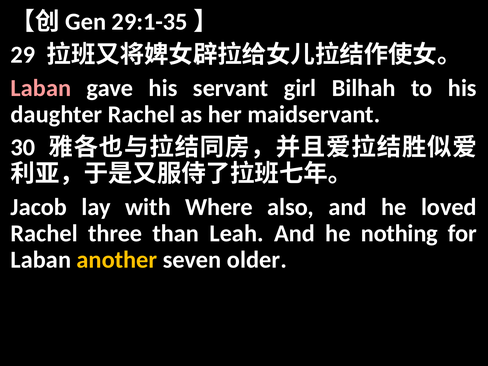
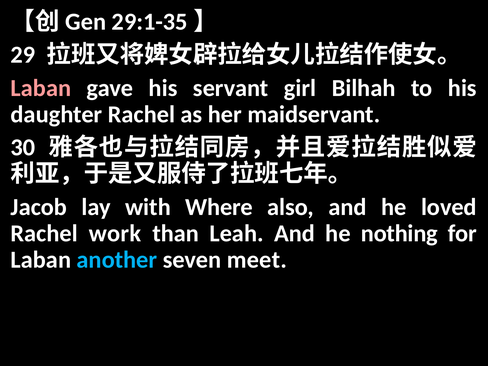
three: three -> work (115, 233)
another colour: yellow -> light blue (117, 260)
older: older -> meet (257, 260)
